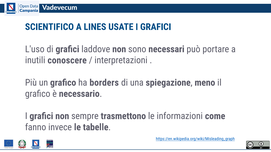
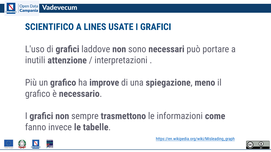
conoscere: conoscere -> attenzione (67, 60)
borders: borders -> improve (104, 83)
